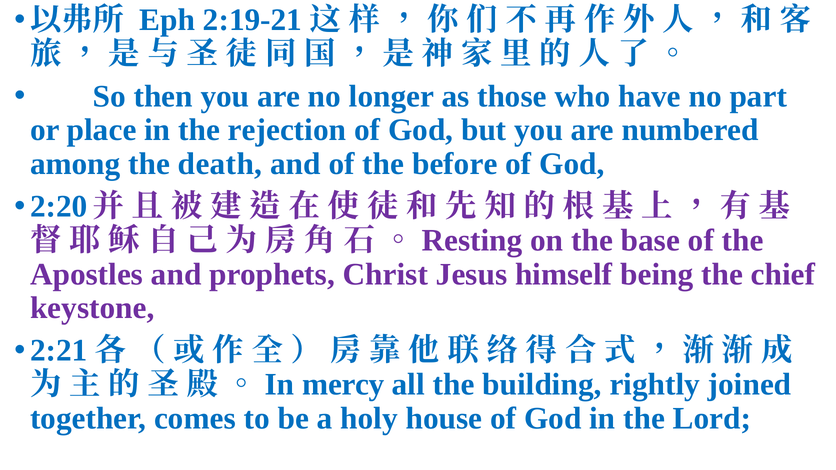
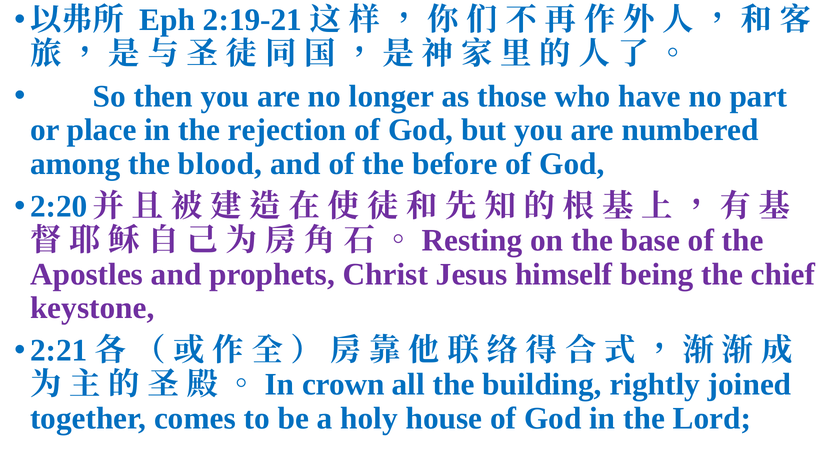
death: death -> blood (220, 164)
mercy: mercy -> crown (343, 385)
